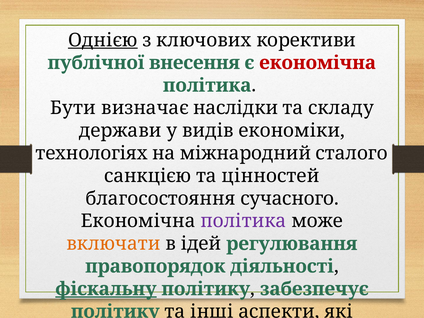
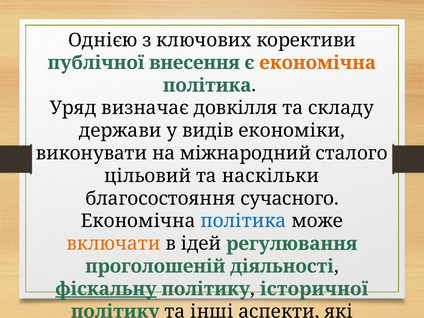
Однією underline: present -> none (103, 40)
економічна colour: red -> orange (318, 63)
Бути: Бути -> Уряд (73, 108)
наслідки: наслідки -> довкілля (236, 108)
технологіях: технологіях -> виконувати (92, 153)
санкцією: санкцією -> цільовий (148, 176)
цінностей: цінностей -> наскільки (270, 176)
політика colour: purple -> blue (243, 221)
правопорядок: правопорядок -> проголошеній (155, 266)
забезпечує: забезпечує -> історичної (314, 289)
